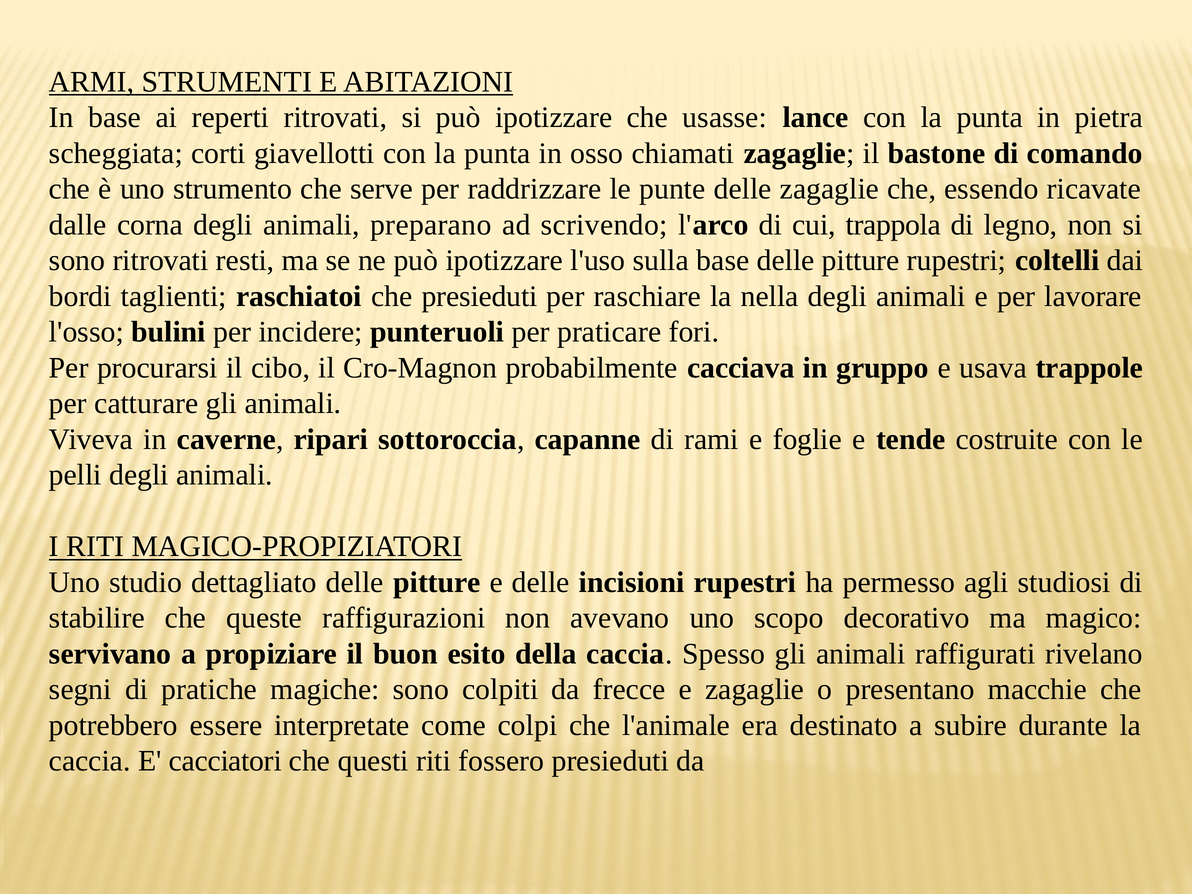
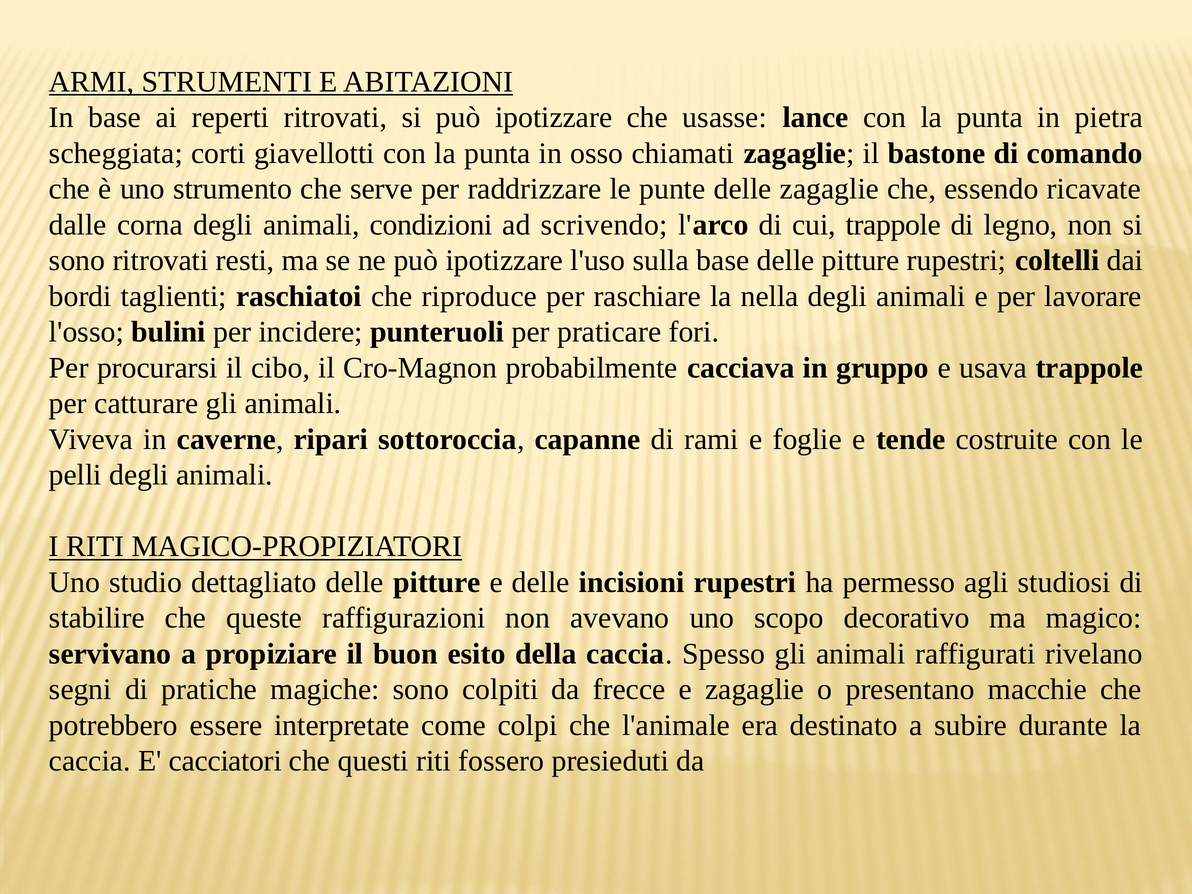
preparano: preparano -> condizioni (431, 225)
cui trappola: trappola -> trappole (893, 225)
che presieduti: presieduti -> riproduce (479, 296)
